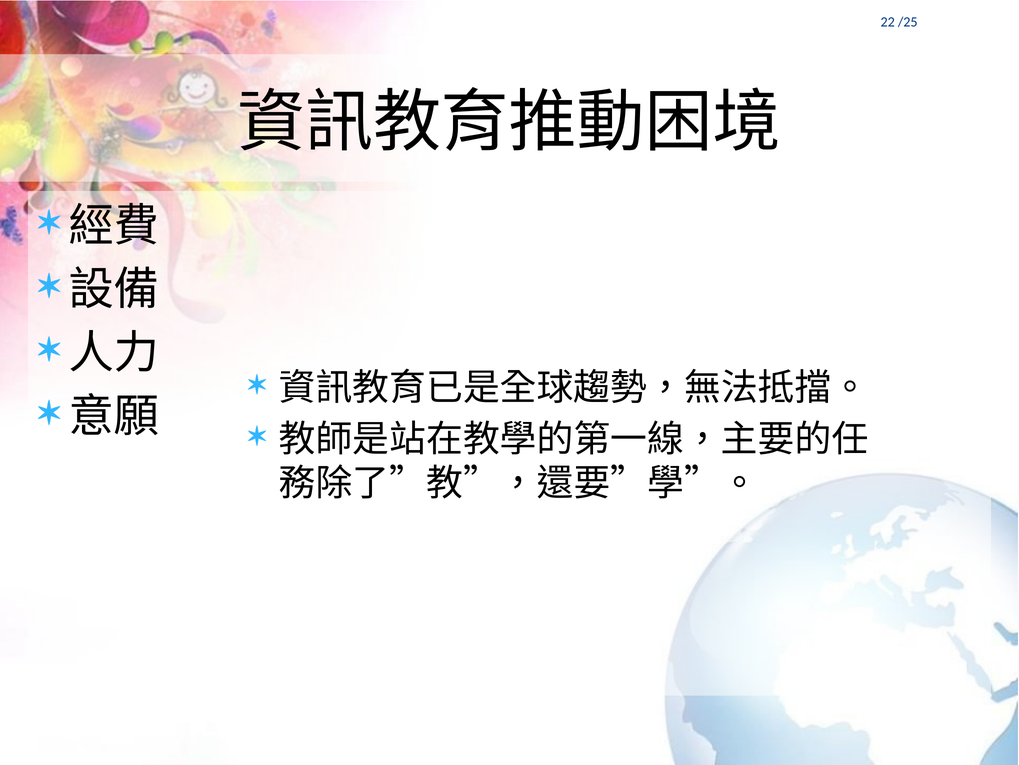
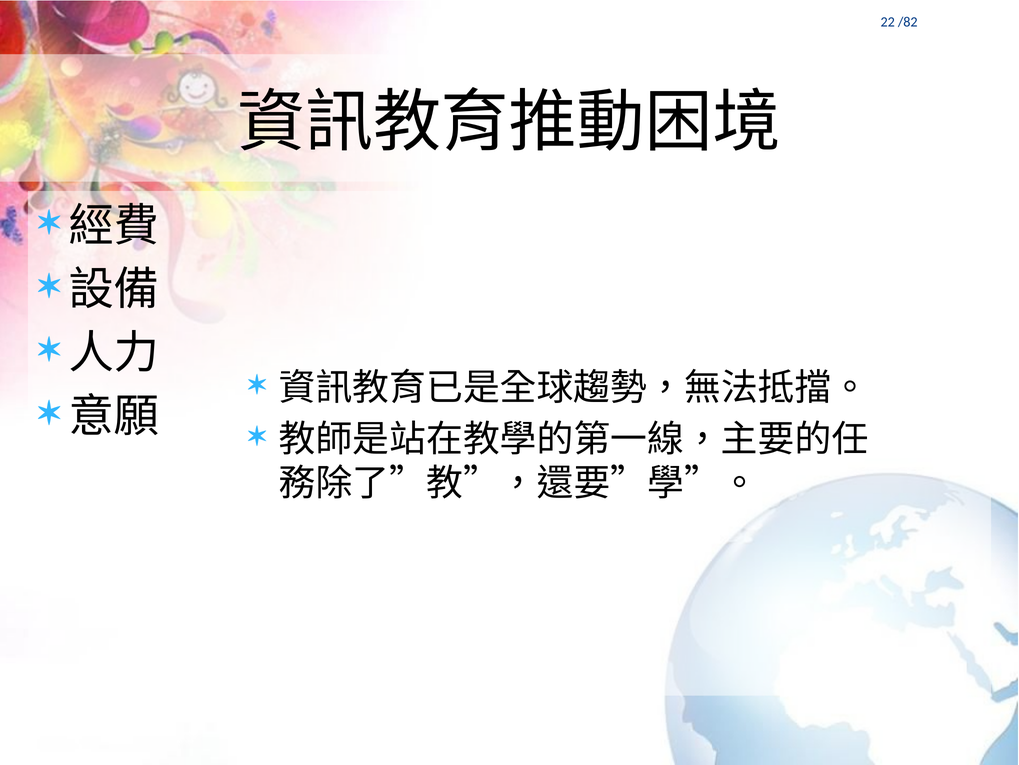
/25: /25 -> /82 (908, 22)
